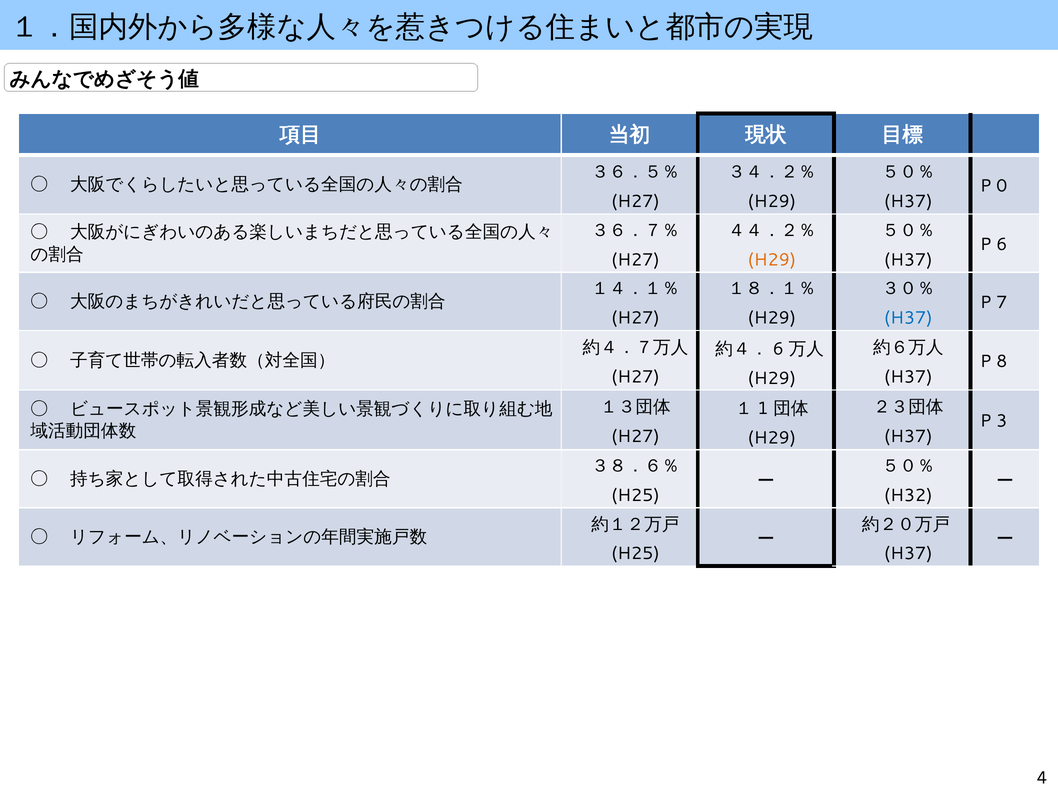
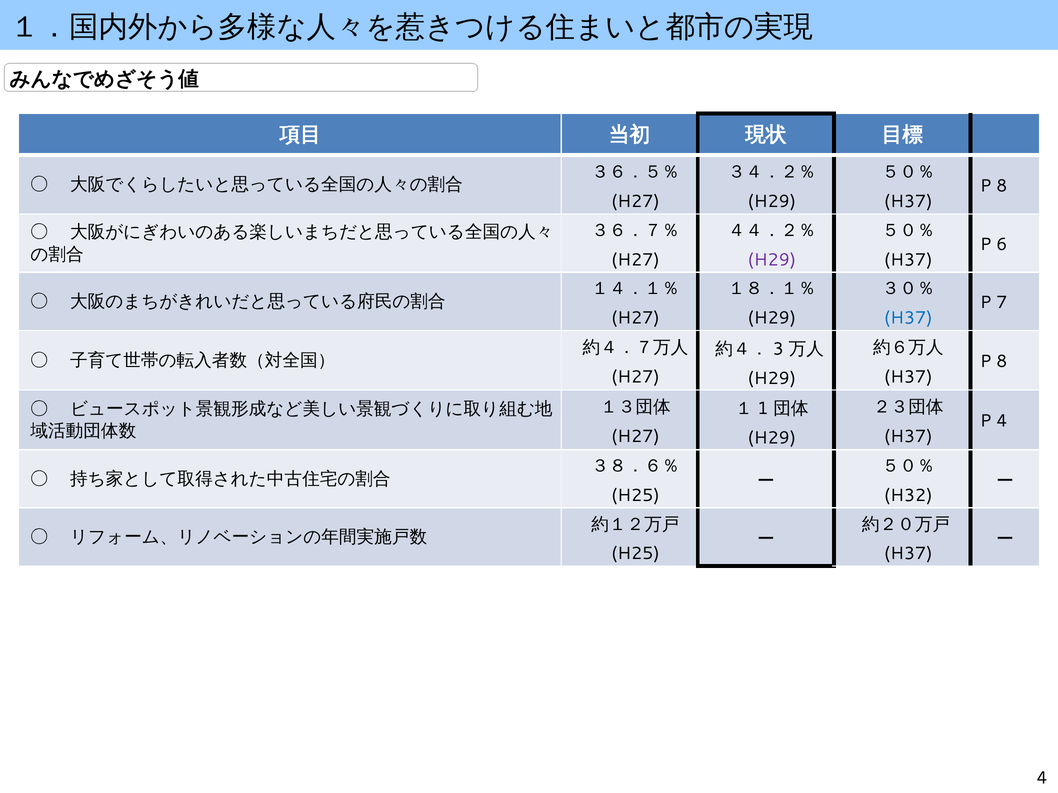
0: 0 -> 8 (1002, 186)
H29 colour: orange -> purple (772, 260)
6: 6 -> 3 (778, 349)
P 3: 3 -> 4 (1002, 421)
